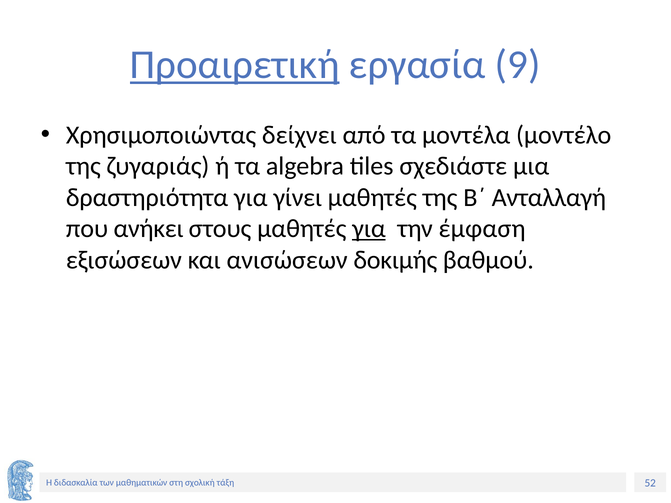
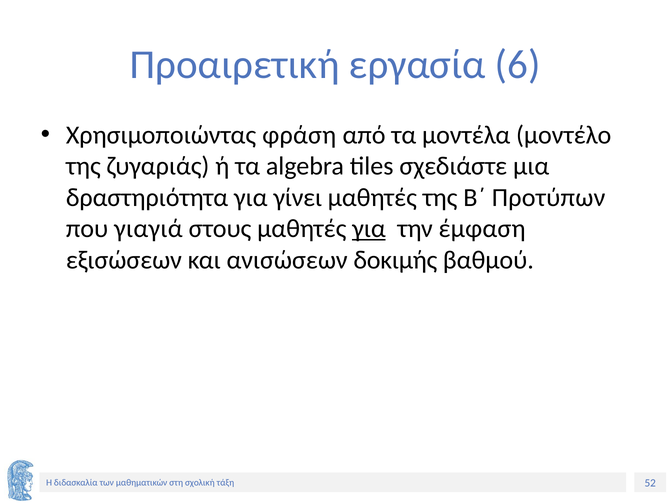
Προαιρετική underline: present -> none (235, 65)
9: 9 -> 6 (518, 65)
δείχνει: δείχνει -> φράση (299, 135)
Ανταλλαγή: Ανταλλαγή -> Προτύπων (549, 198)
ανήκει: ανήκει -> γιαγιά (148, 229)
